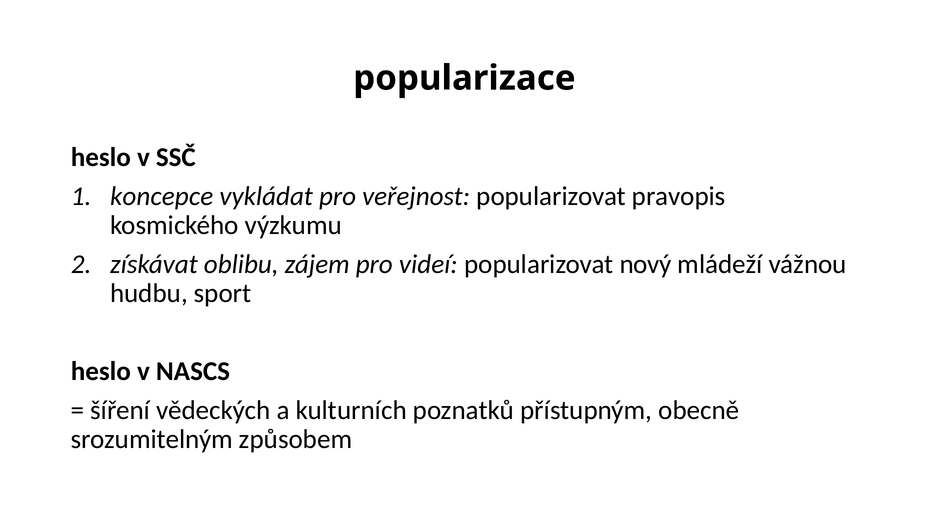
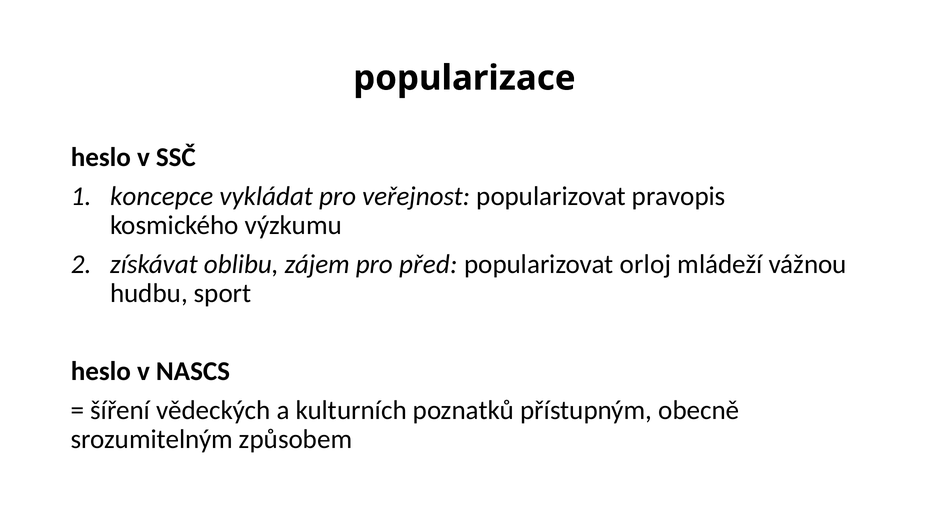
videí: videí -> před (428, 264)
nový: nový -> orloj (645, 264)
